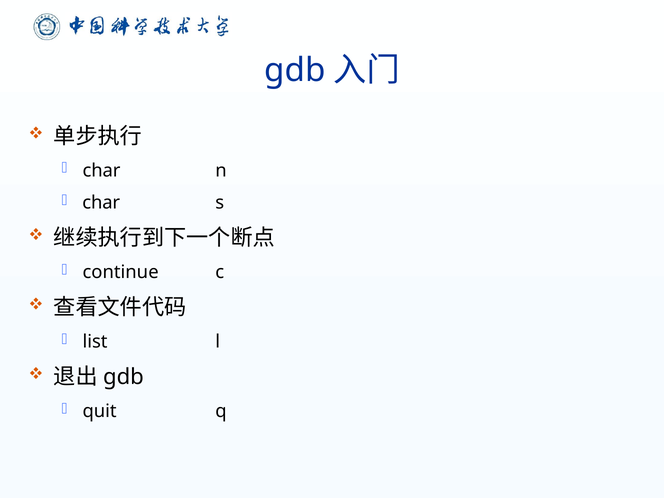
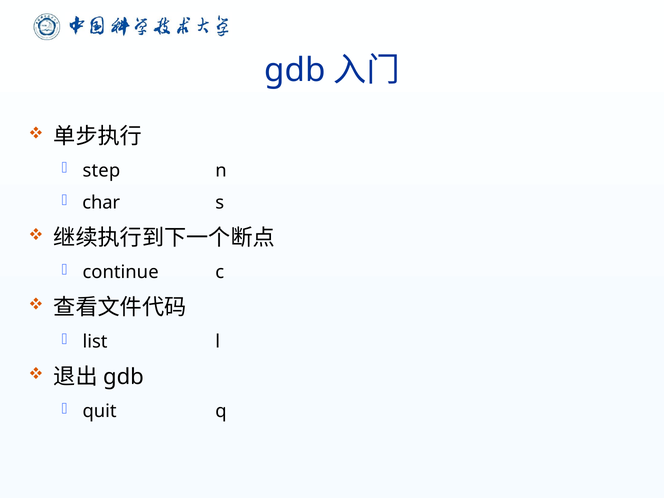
char: char -> step (101, 171)
